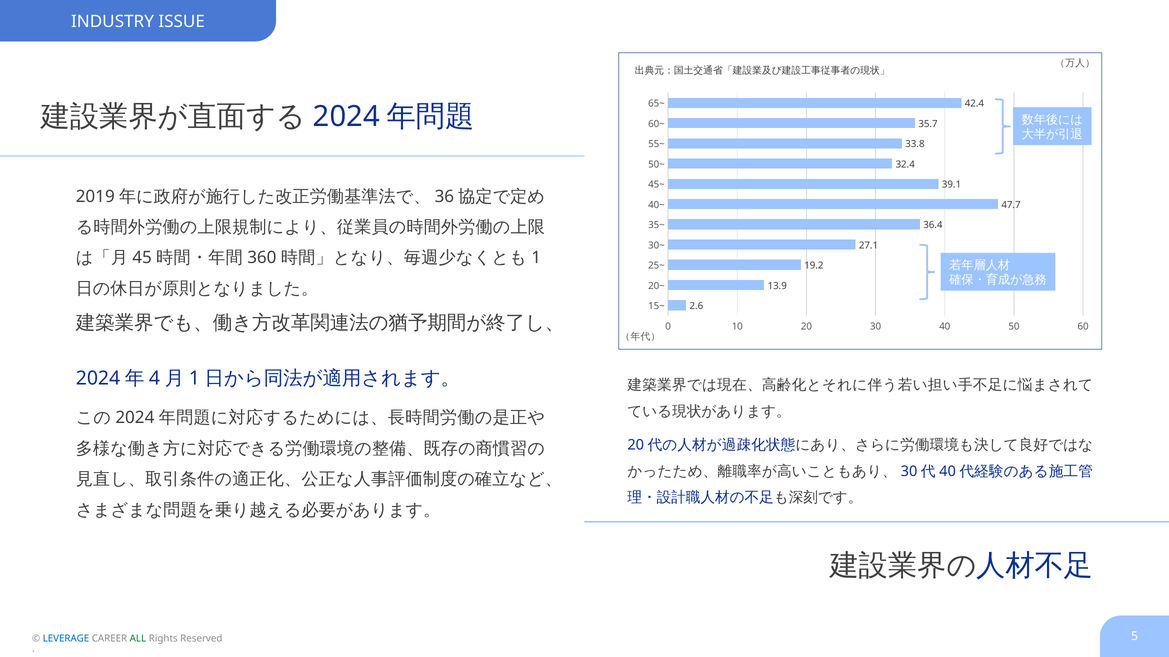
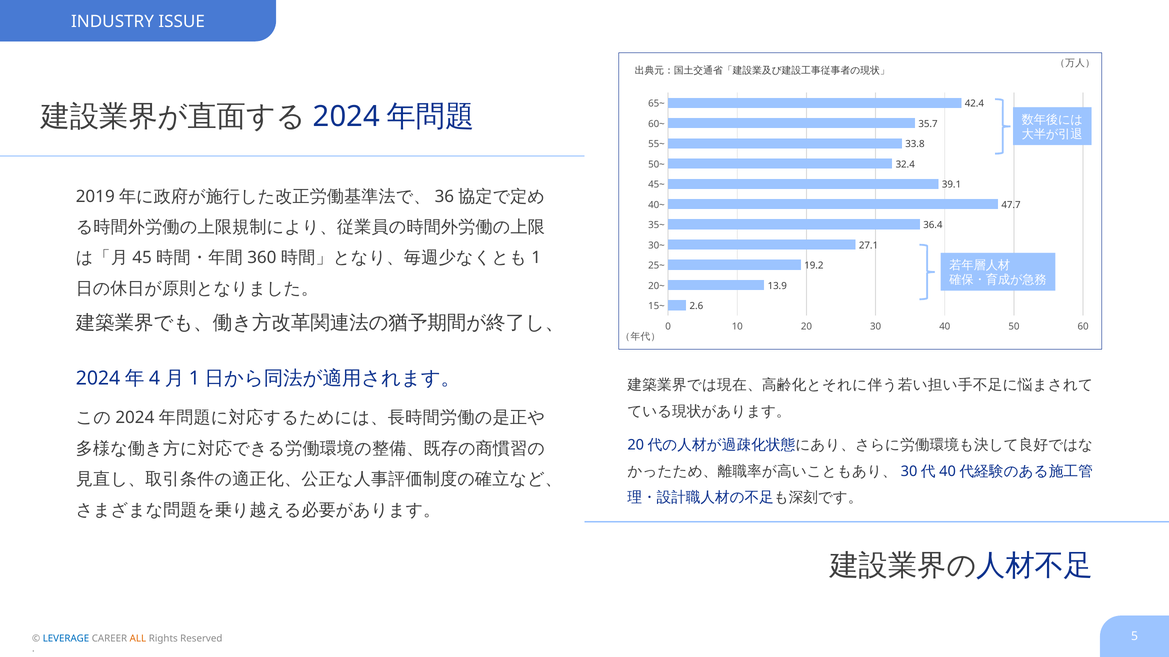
ALL colour: green -> orange (138, 639)
